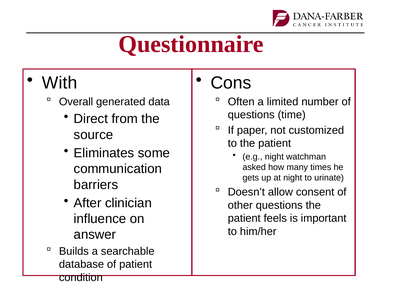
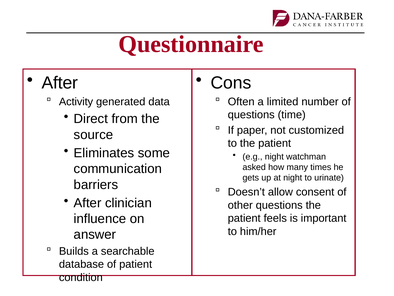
With: With -> After (60, 83)
Overall: Overall -> Activity (76, 101)
